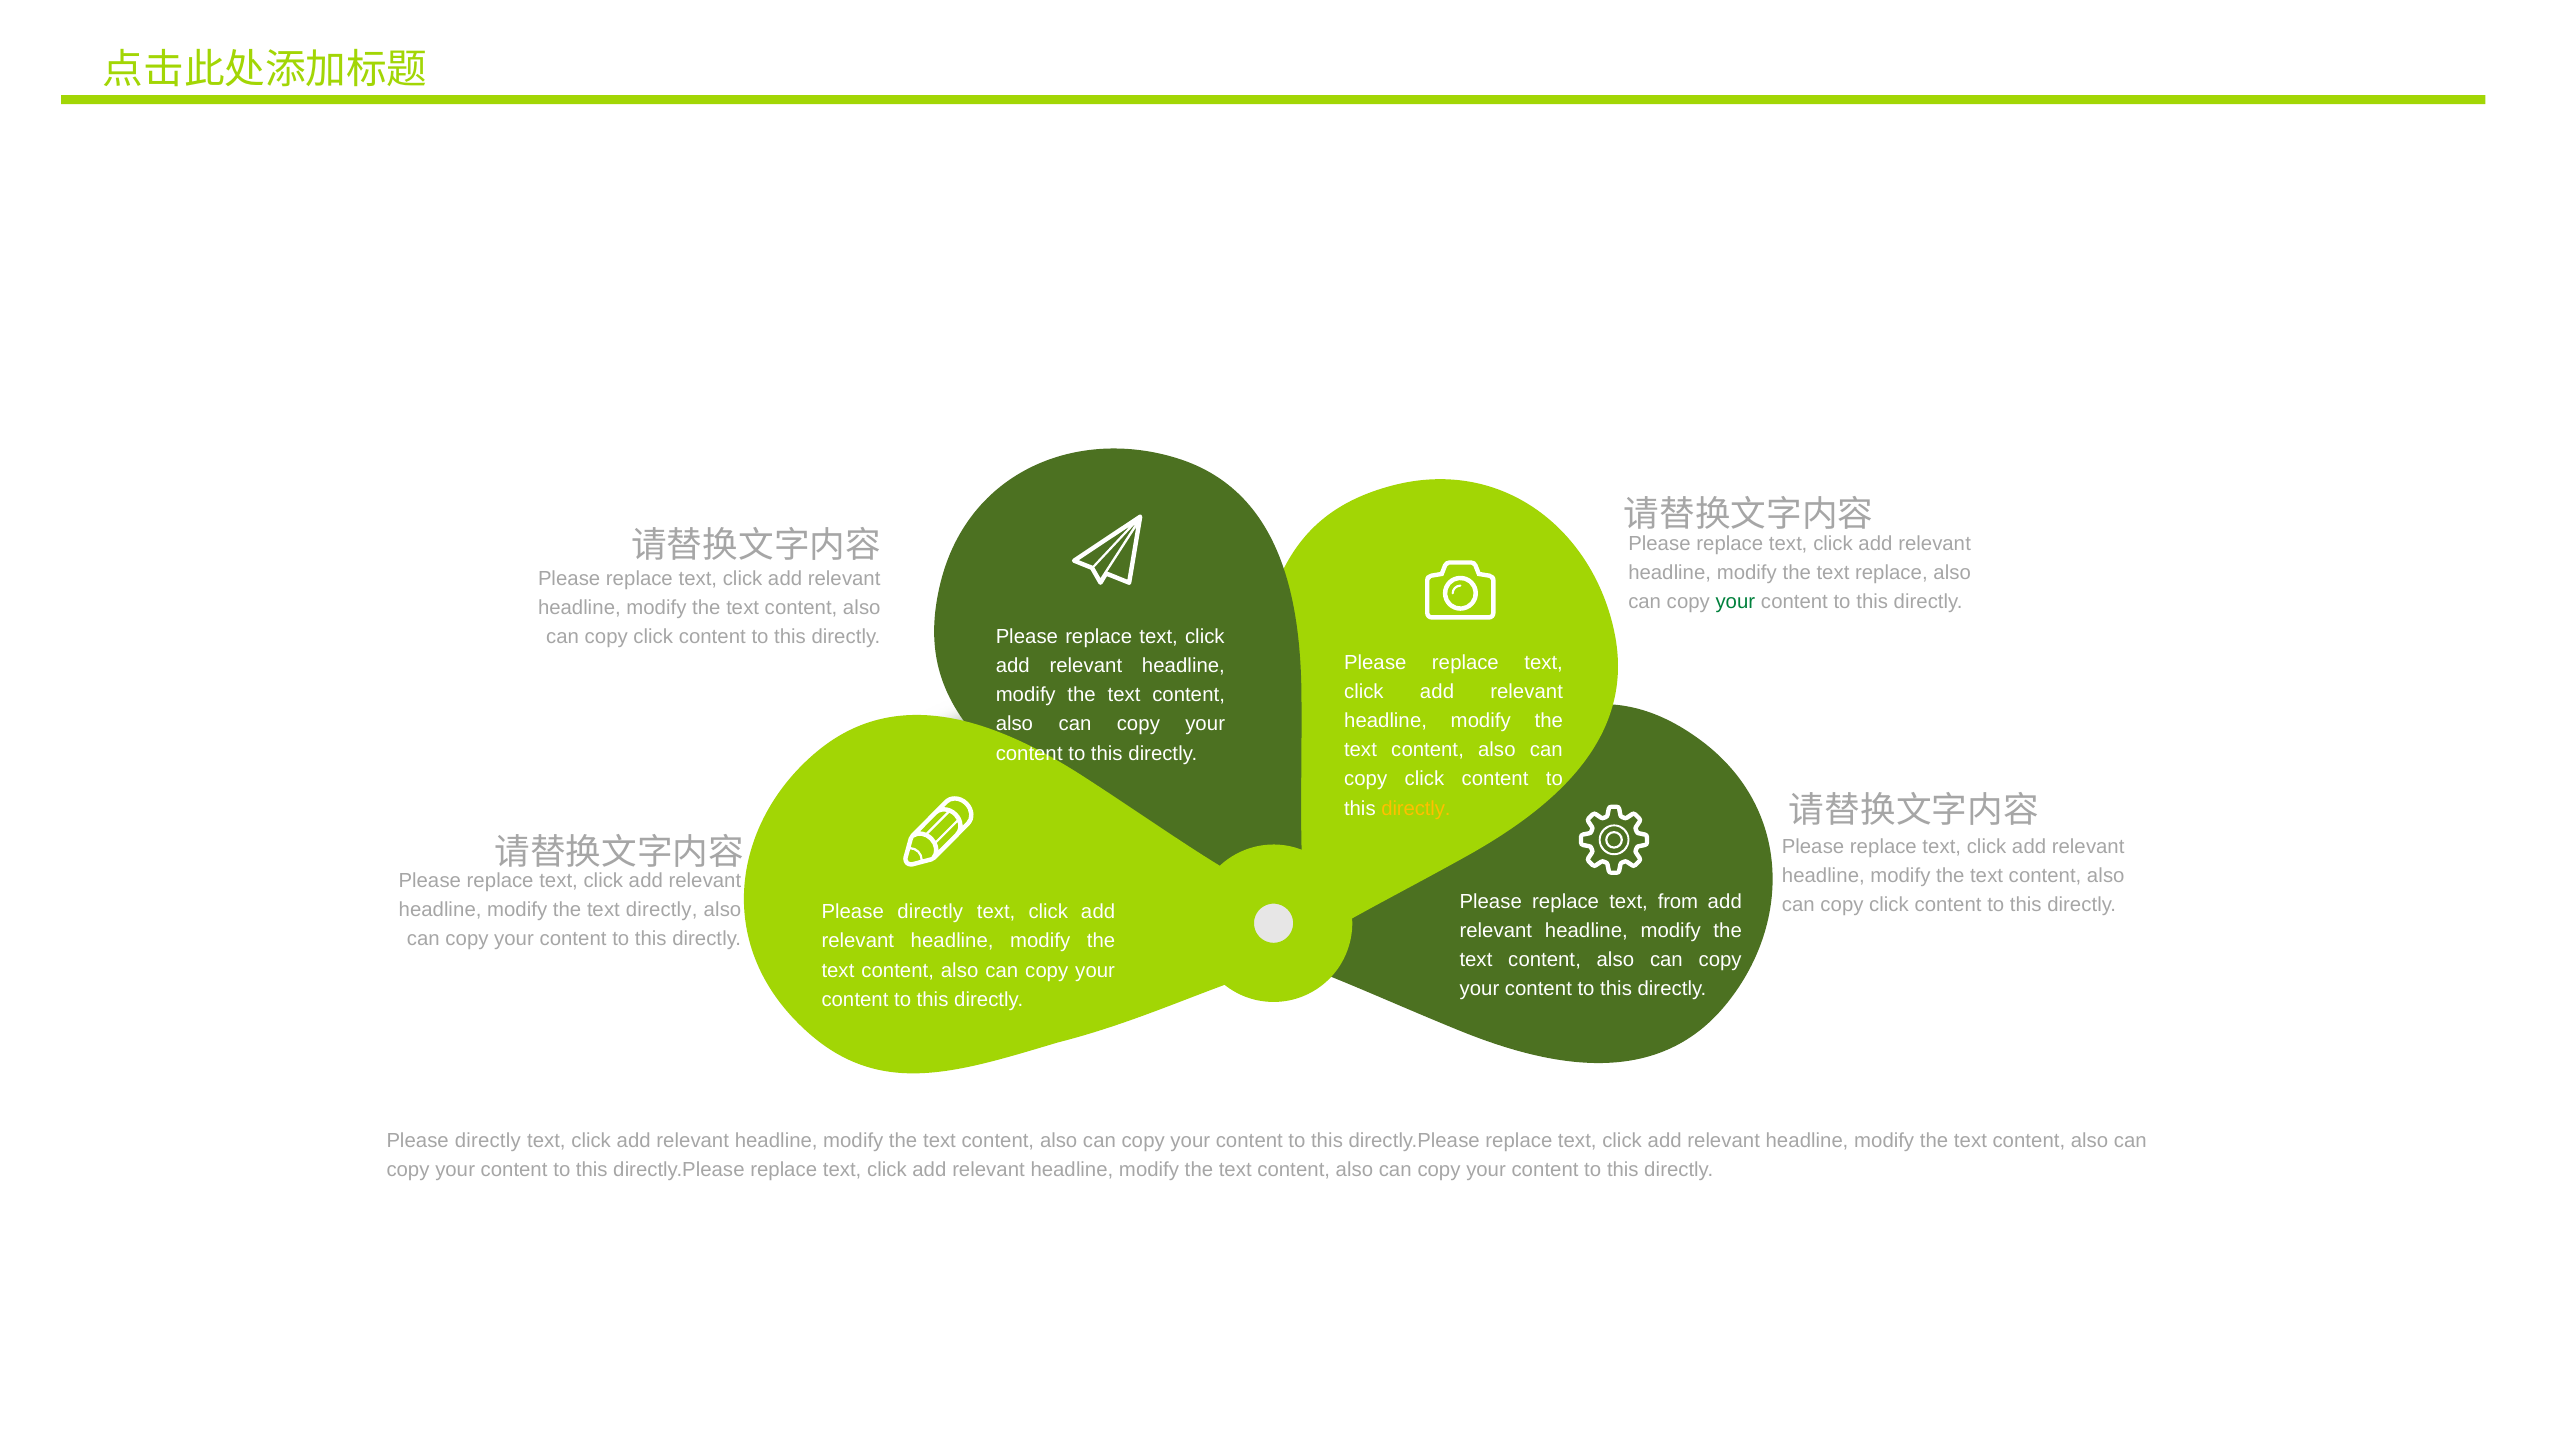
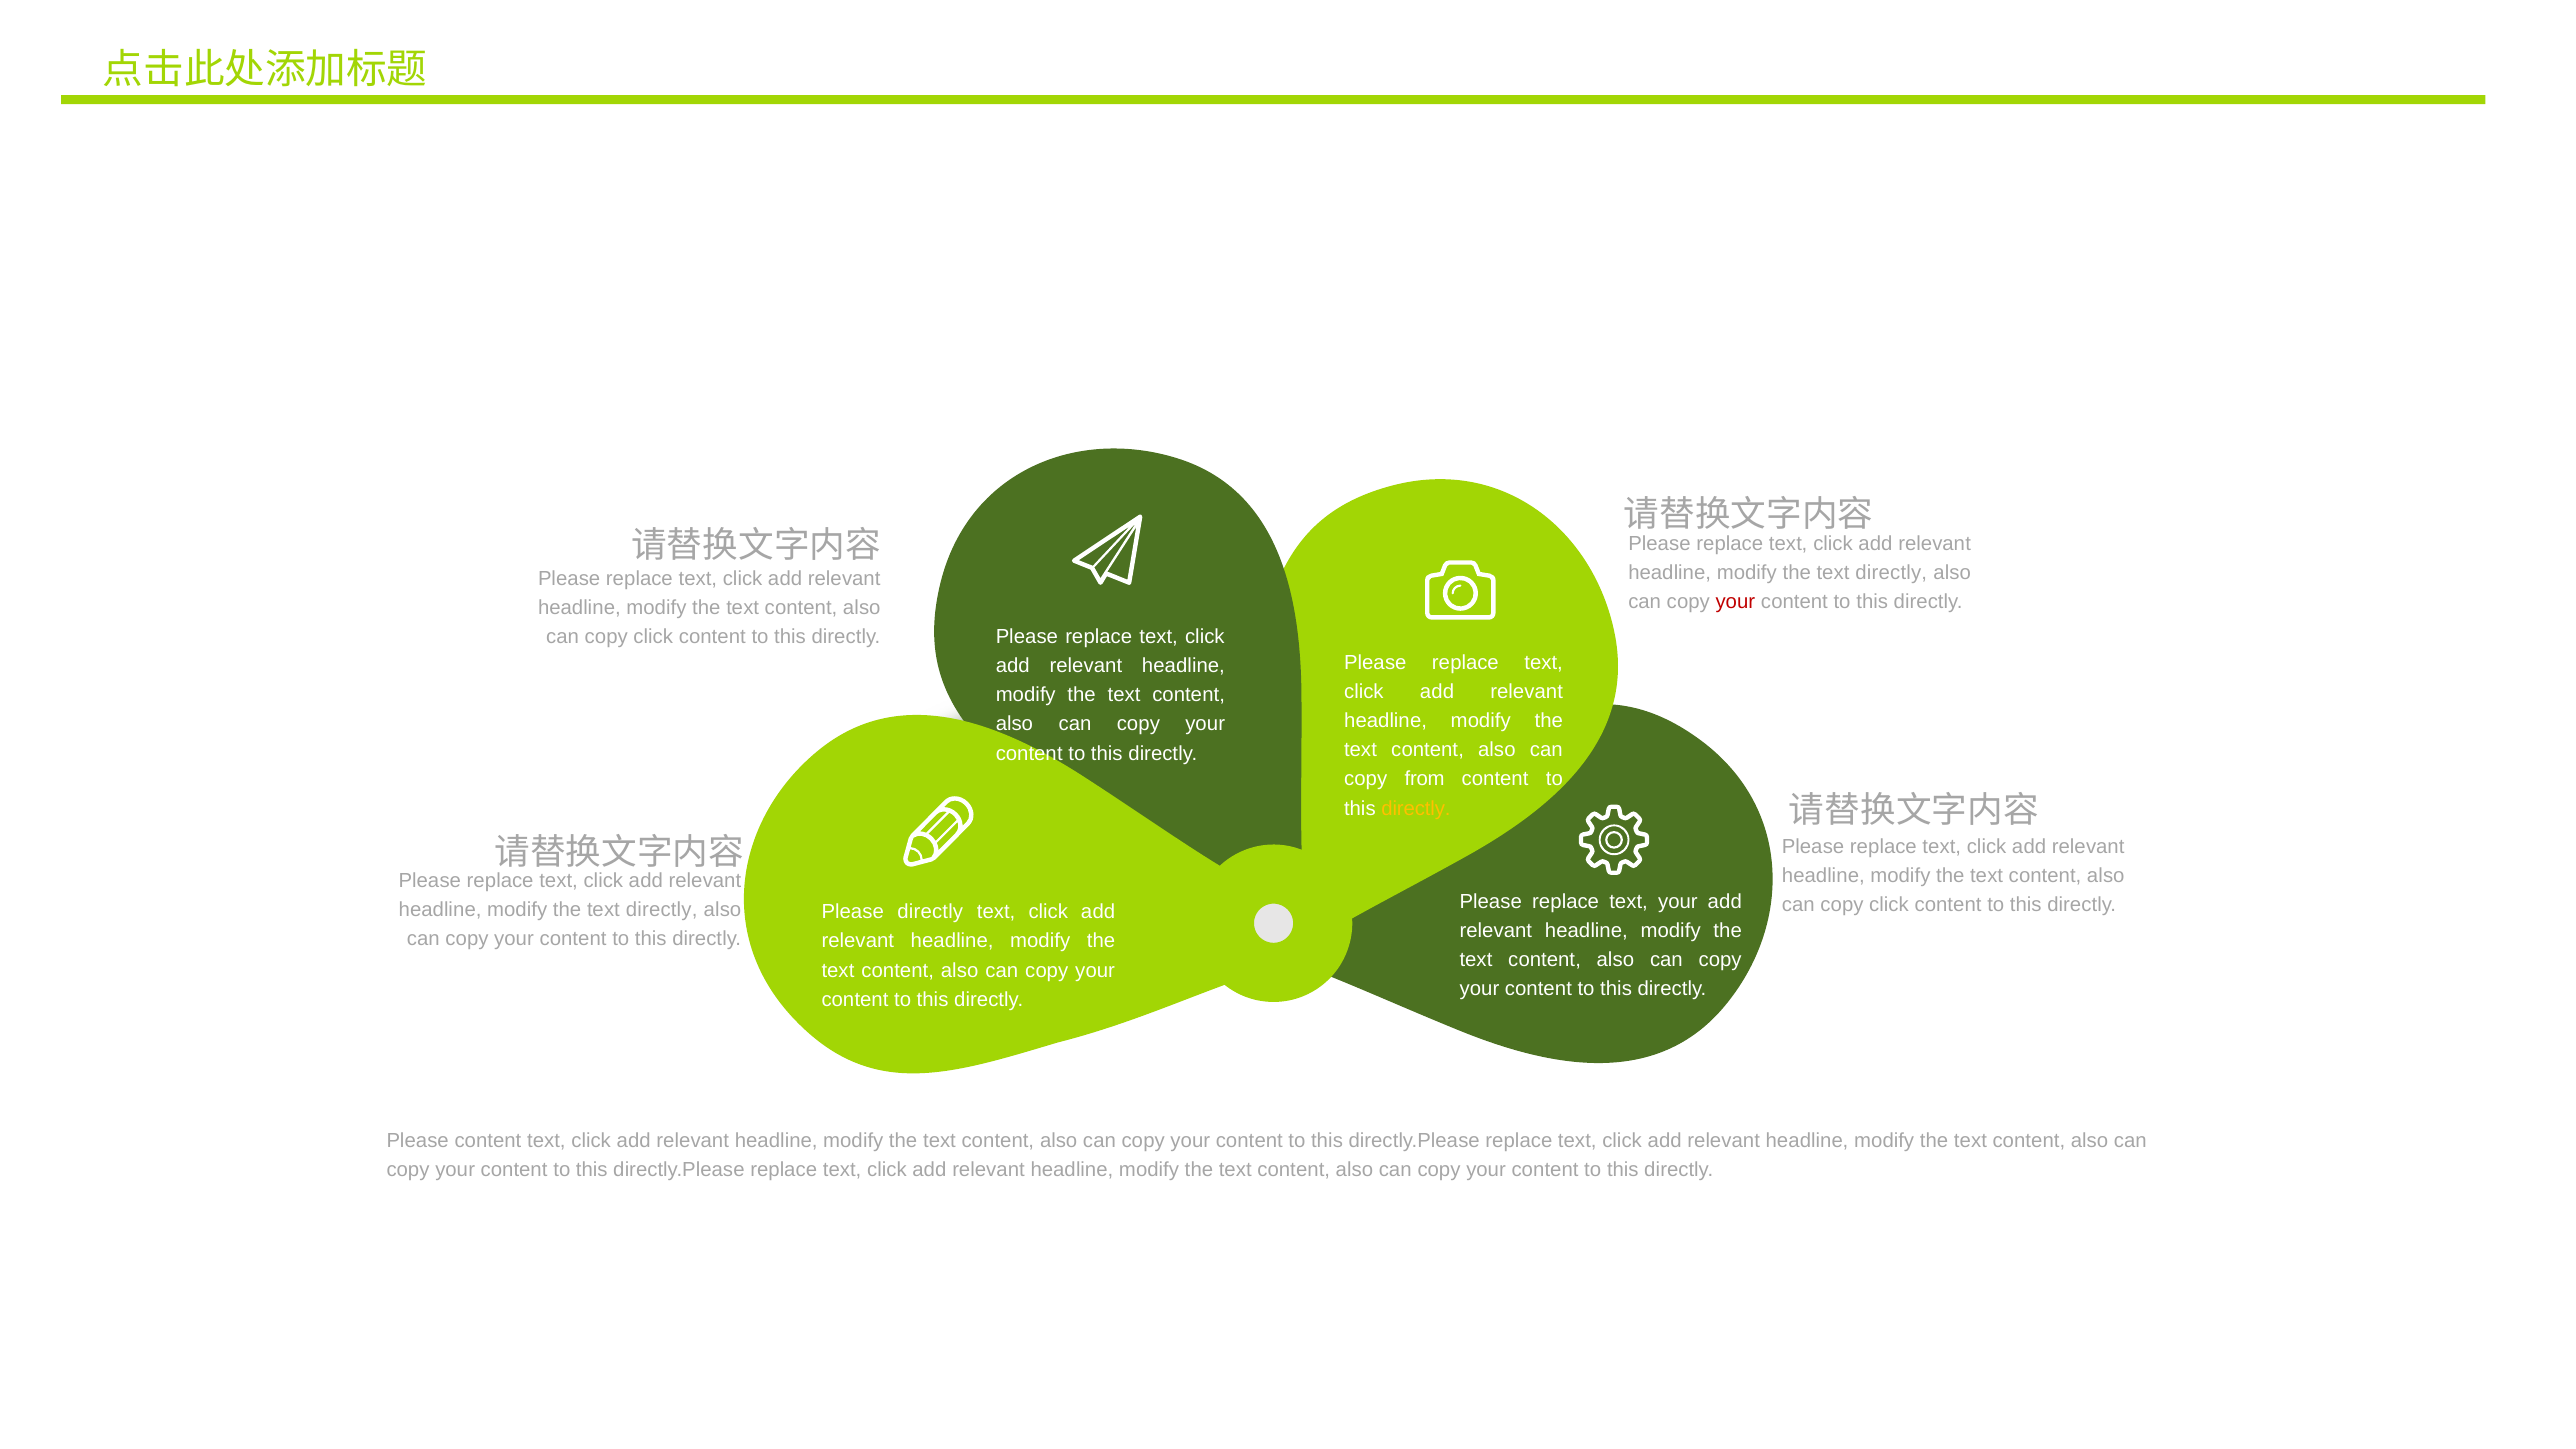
replace: replace -> directly (1891, 573)
your colour: green -> red (1735, 602)
click: click -> from (1425, 779)
text from: from -> your (1678, 901)
directly: directly -> content (488, 1140)
